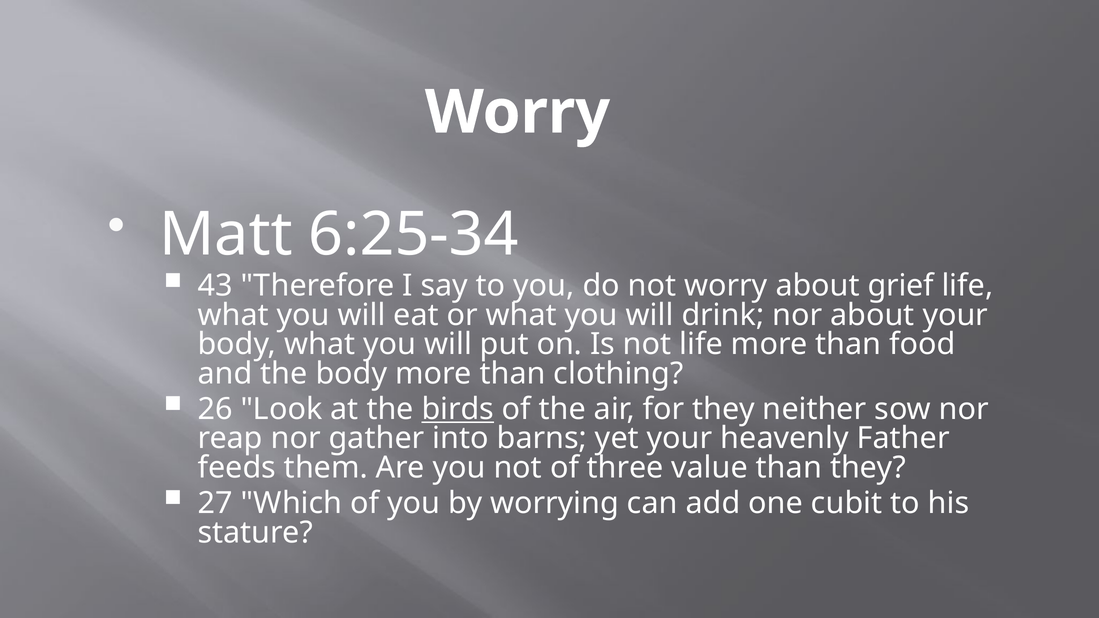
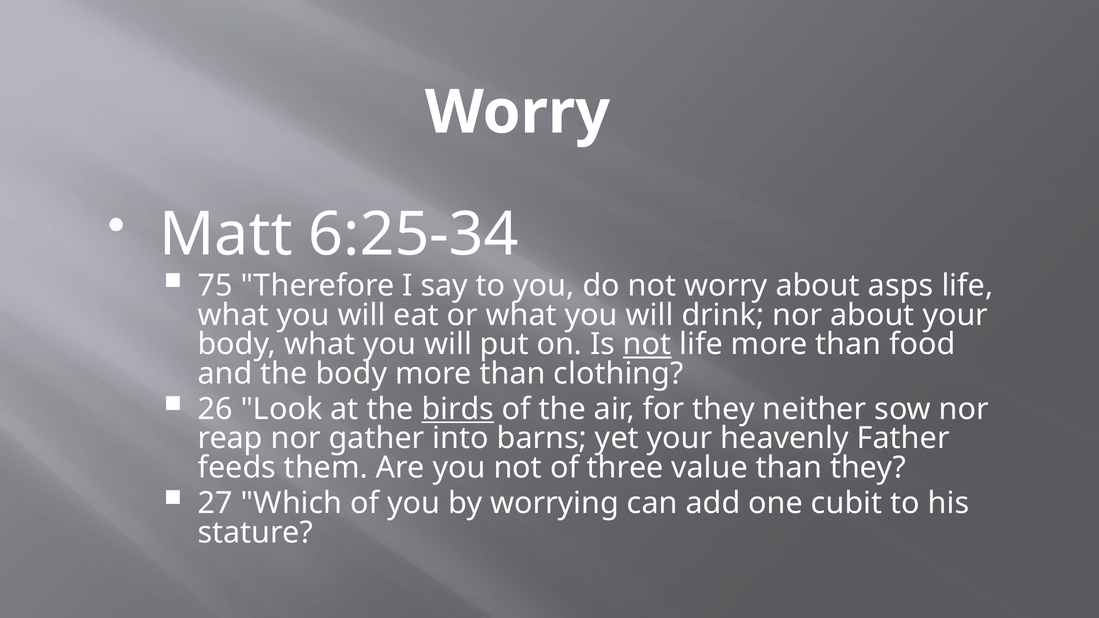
43: 43 -> 75 (215, 286)
grief: grief -> asps (901, 286)
not underline: none -> present (647, 344)
